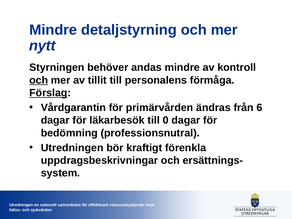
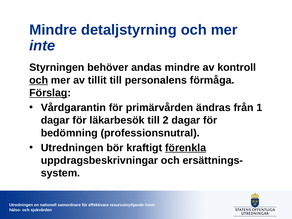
nytt: nytt -> inte (42, 46)
6: 6 -> 1 (259, 108)
0: 0 -> 2 (166, 120)
förenkla underline: none -> present (186, 148)
